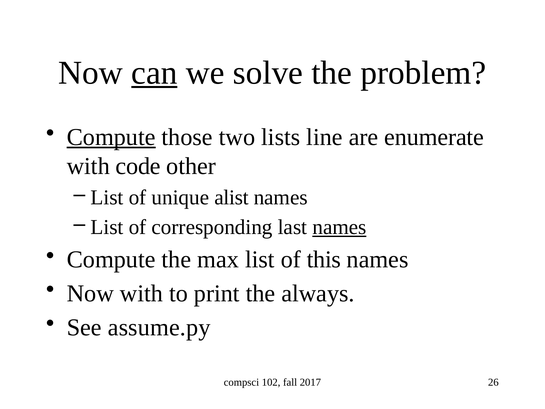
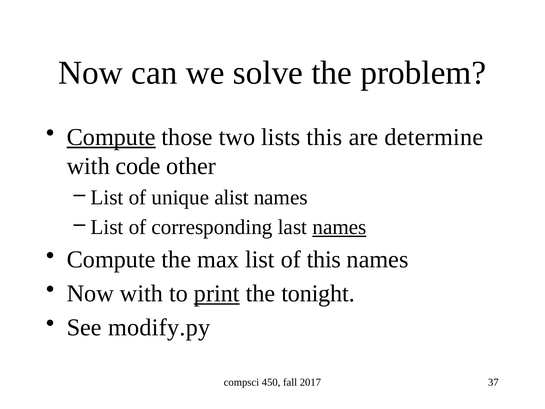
can underline: present -> none (154, 73)
lists line: line -> this (324, 137)
enumerate: enumerate -> determine (434, 137)
print underline: none -> present (217, 293)
always: always -> tonight (318, 293)
assume.py: assume.py -> modify.py (159, 327)
102: 102 -> 450 (271, 382)
26: 26 -> 37 (493, 382)
